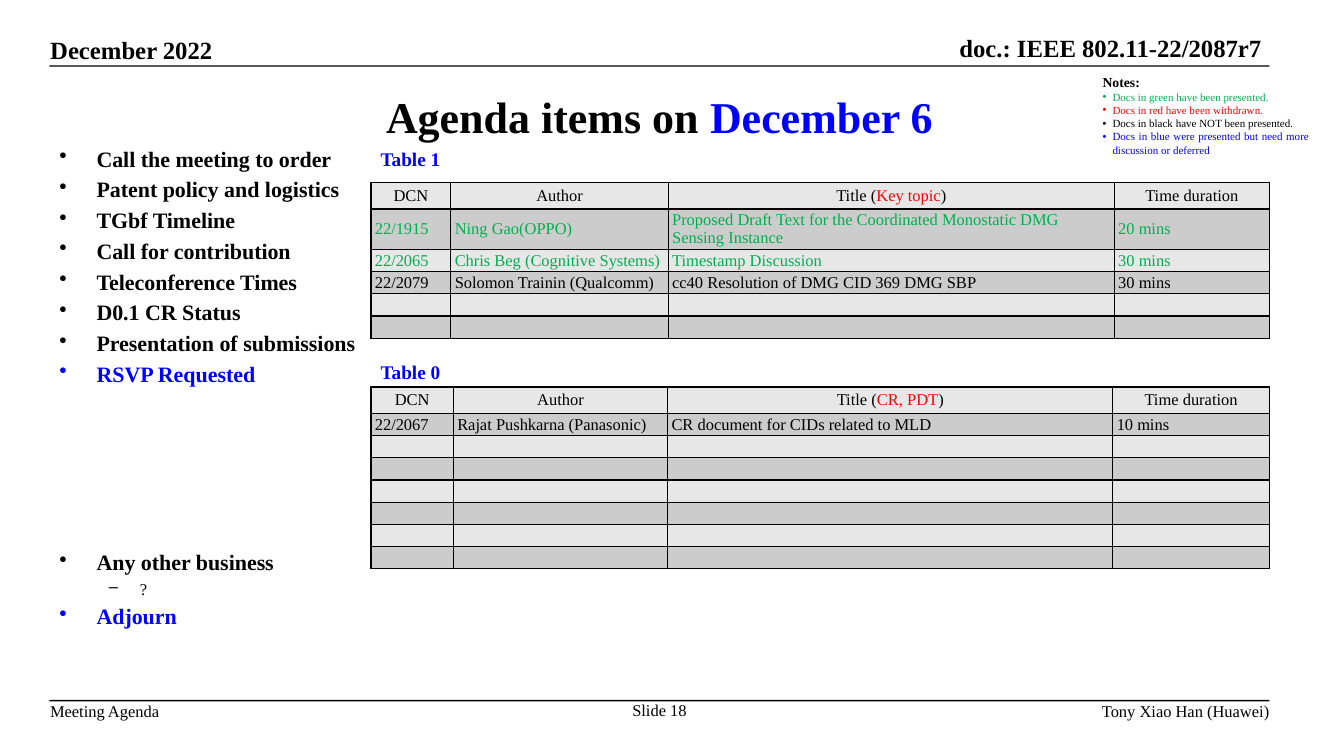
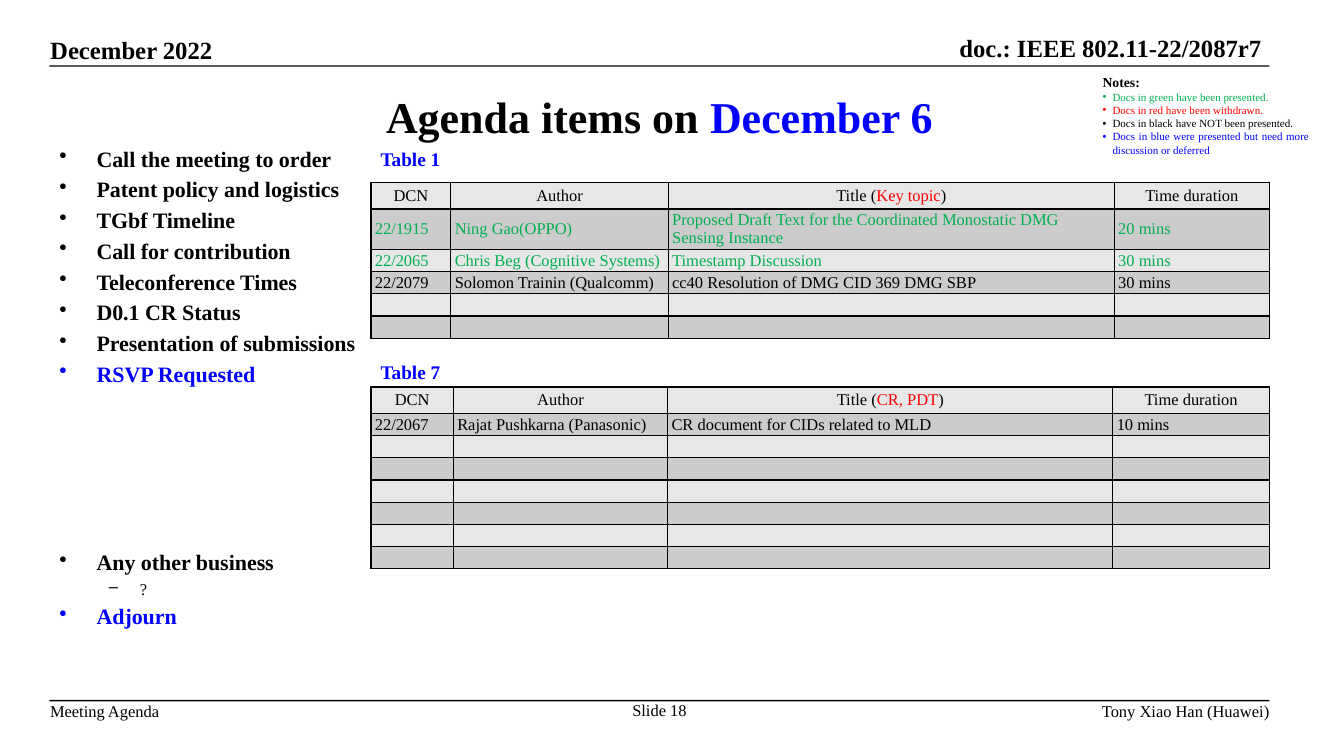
0: 0 -> 7 (436, 373)
